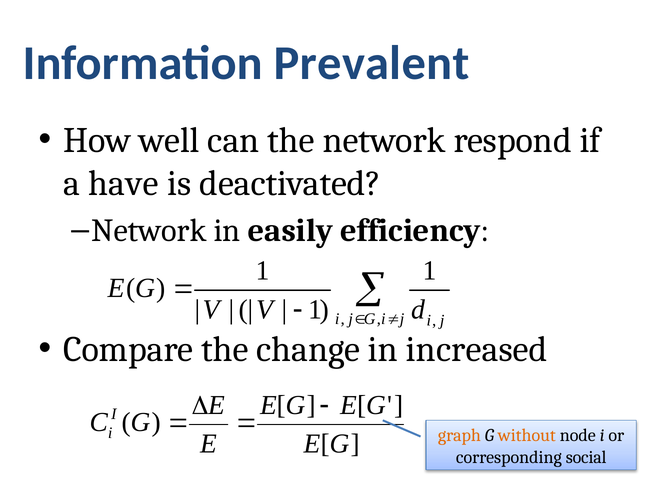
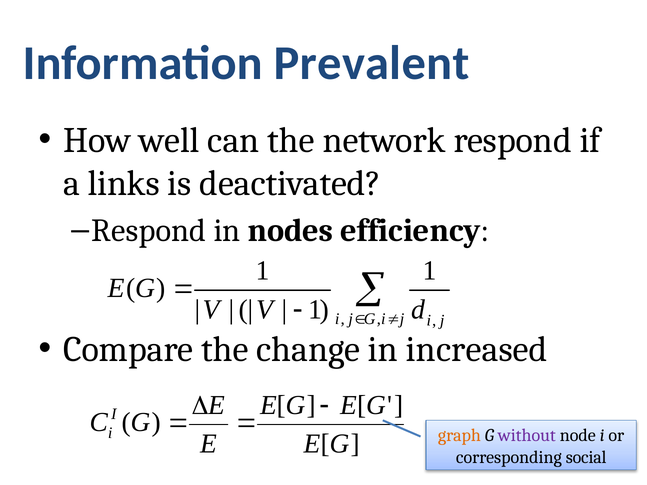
have: have -> links (124, 184)
Network: Network -> Respond (149, 231)
easily: easily -> nodes (291, 231)
without colour: orange -> purple (527, 436)
